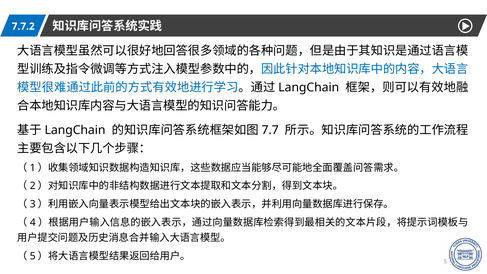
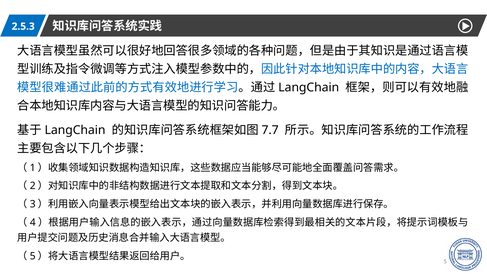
7.7.2: 7.7.2 -> 2.5.3 (23, 26)
